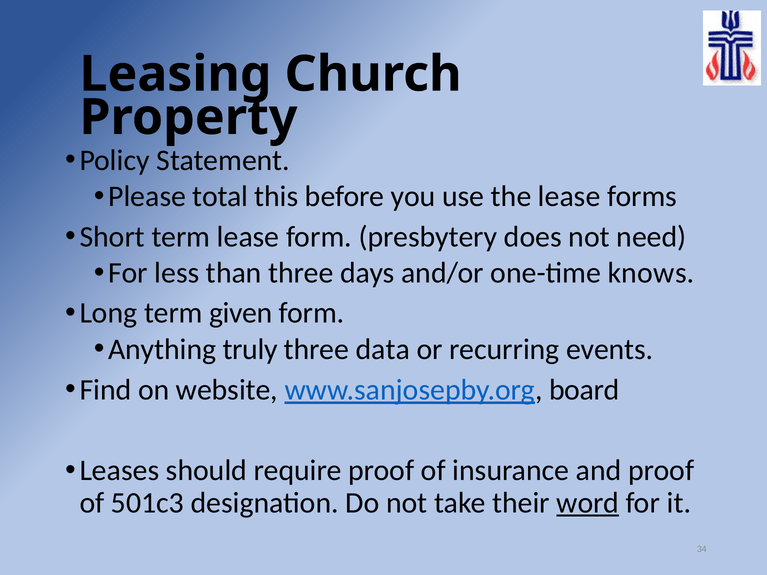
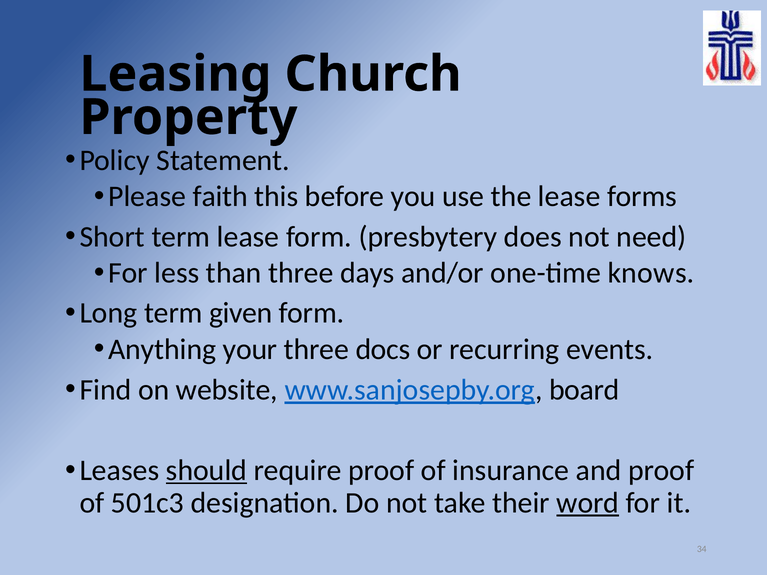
total: total -> faith (220, 197)
truly: truly -> your (250, 349)
data: data -> docs (383, 349)
should underline: none -> present (207, 471)
